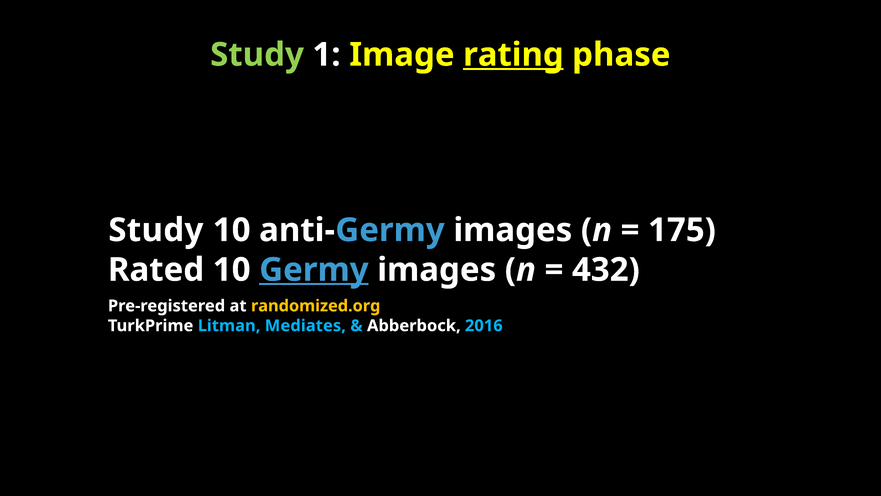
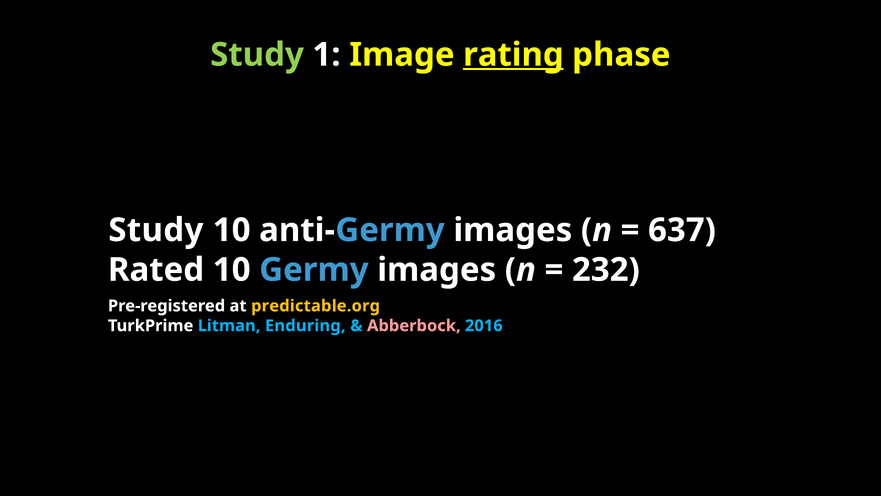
175: 175 -> 637 (682, 230)
Germy underline: present -> none (314, 270)
432: 432 -> 232 (606, 270)
randomized.org: randomized.org -> predictable.org (316, 306)
Mediates: Mediates -> Enduring (305, 325)
Abberbock colour: white -> pink (414, 325)
